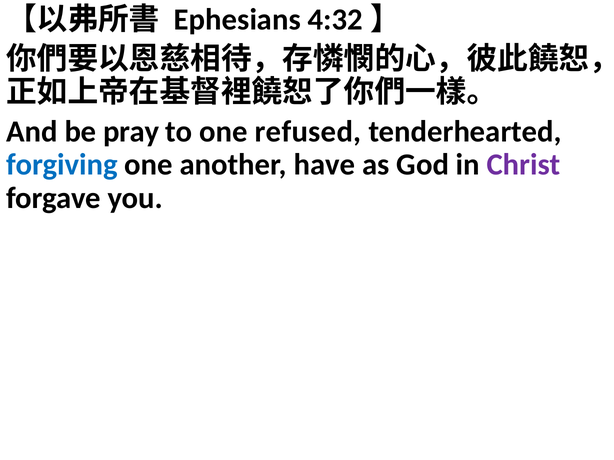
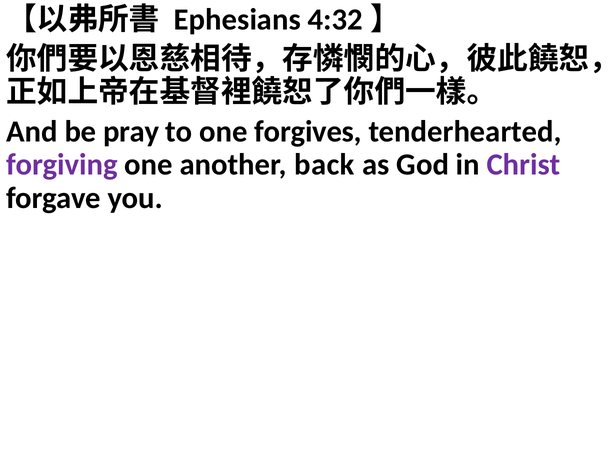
refused: refused -> forgives (308, 132)
forgiving colour: blue -> purple (62, 165)
have: have -> back (324, 165)
